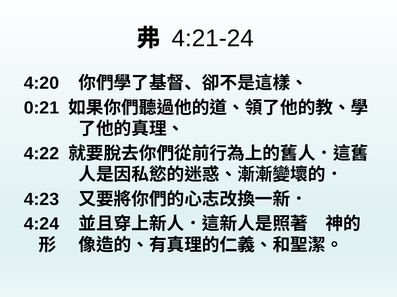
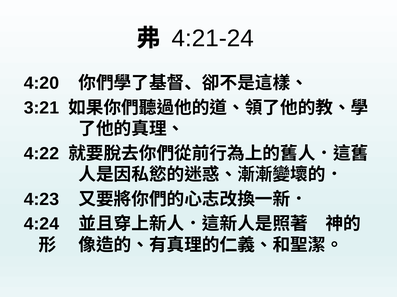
0:21: 0:21 -> 3:21 (41, 108)
